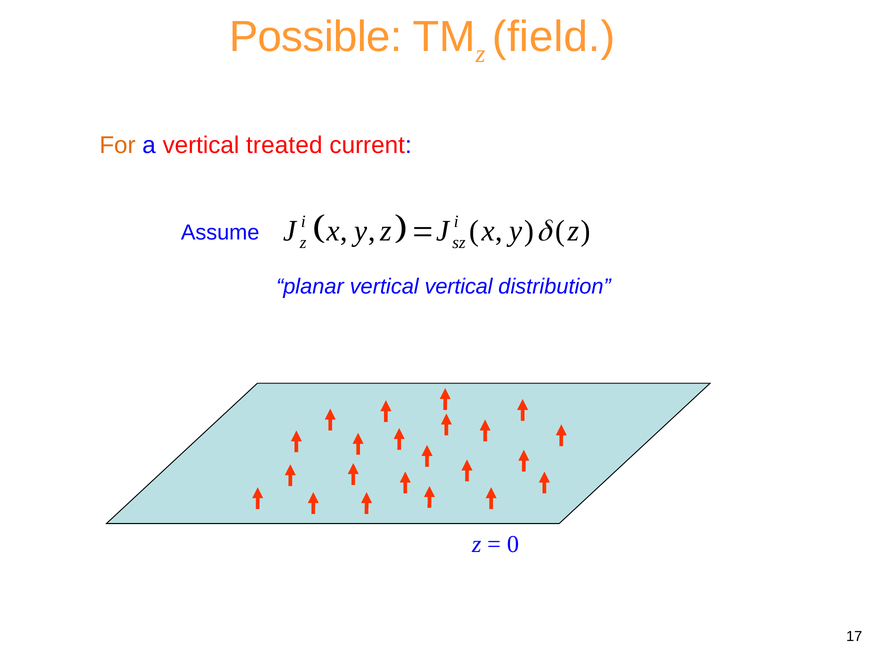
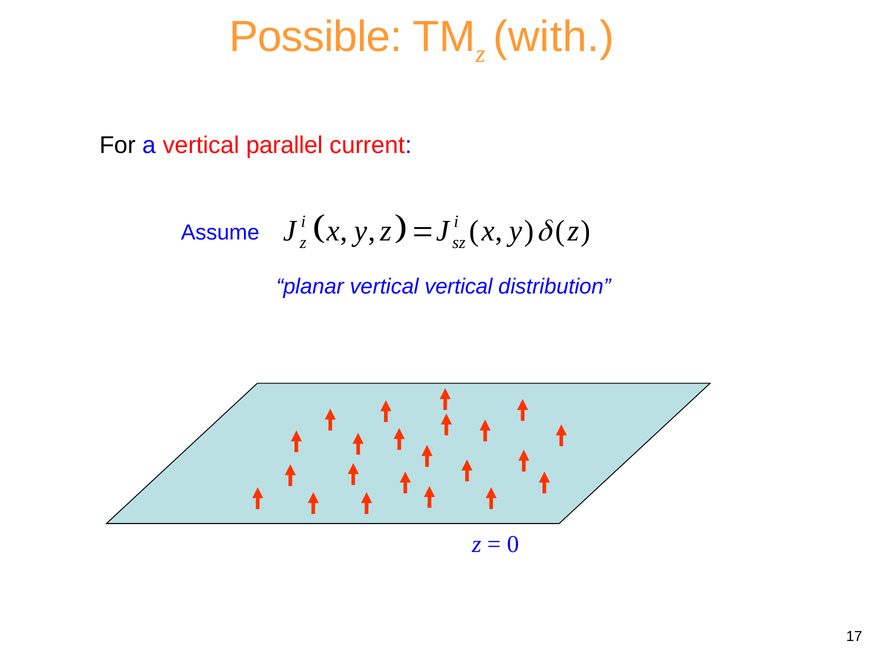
field: field -> with (554, 37)
For colour: orange -> black (117, 146)
treated: treated -> parallel (284, 146)
